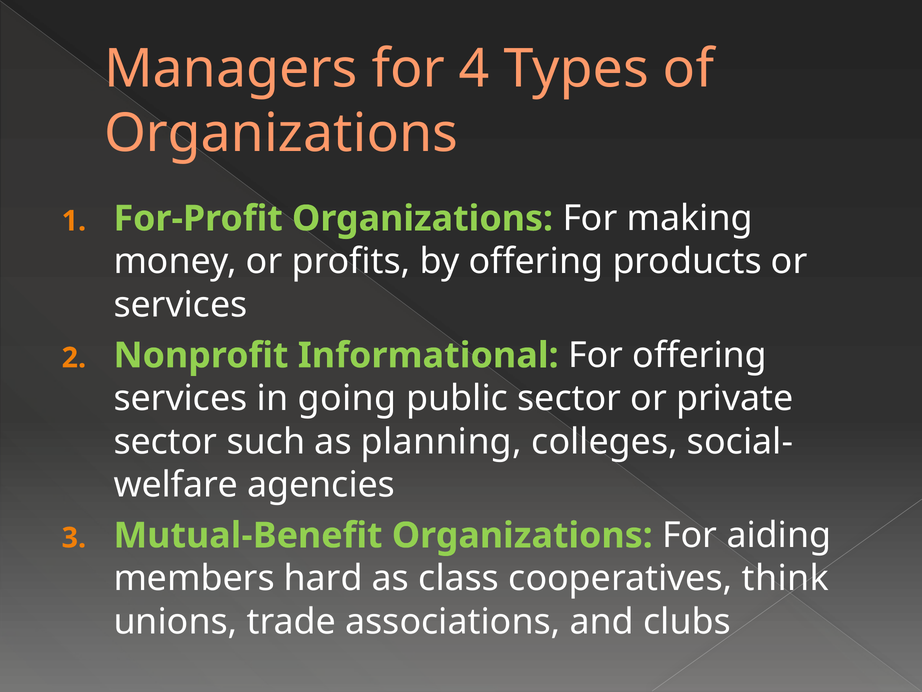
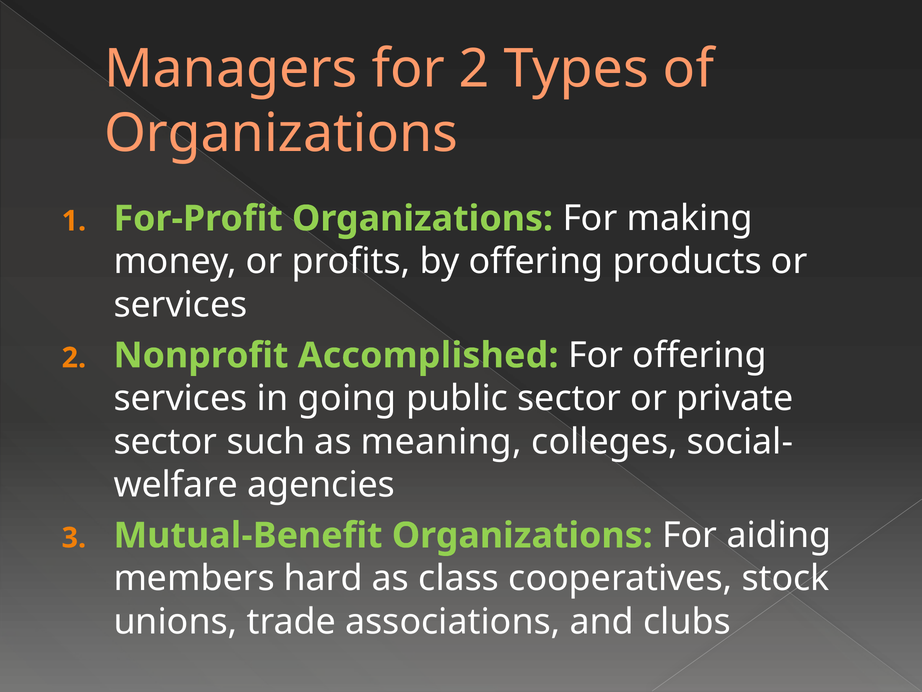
for 4: 4 -> 2 (474, 69)
Informational: Informational -> Accomplished (428, 355)
planning: planning -> meaning (441, 441)
think: think -> stock (786, 578)
